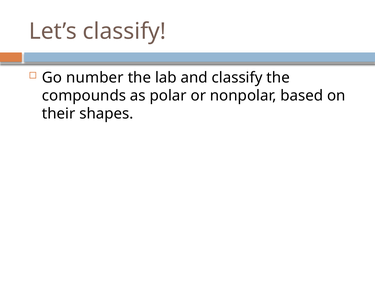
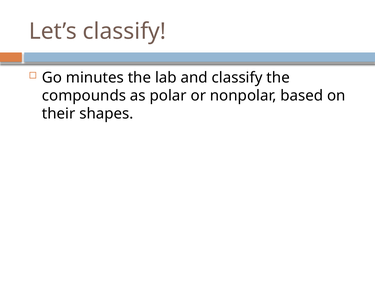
number: number -> minutes (95, 78)
